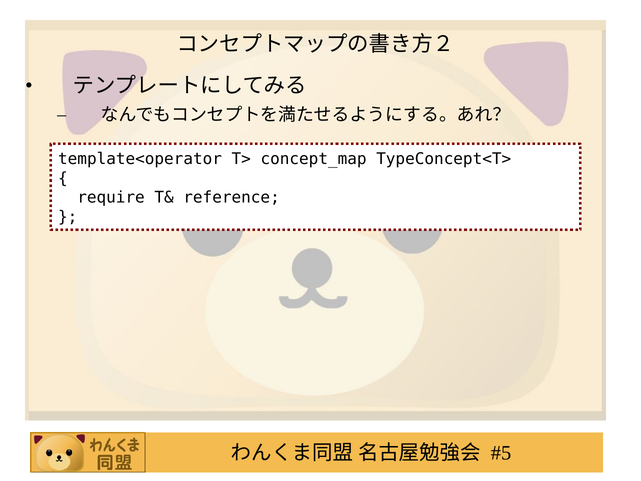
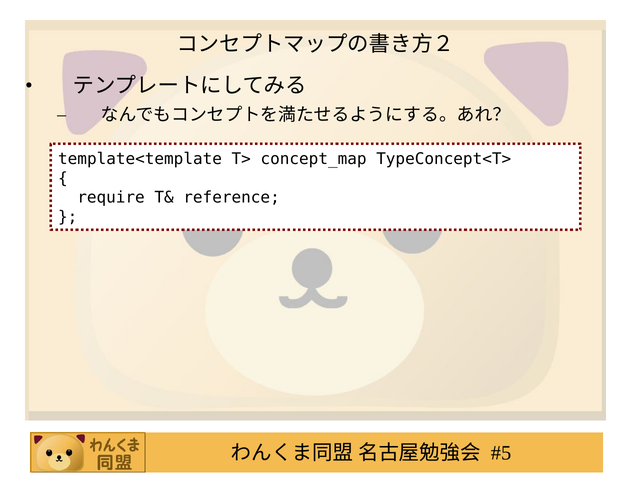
template<operator: template<operator -> template<template (140, 159)
